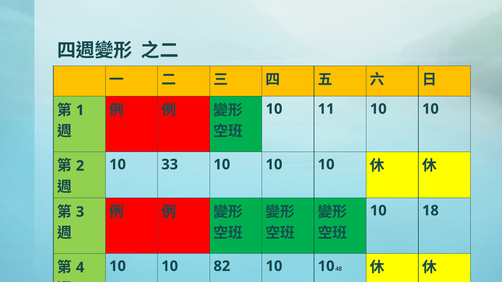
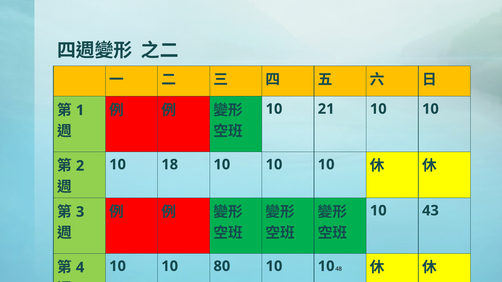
11: 11 -> 21 (326, 109)
33: 33 -> 18 (170, 165)
18: 18 -> 43 (430, 211)
82: 82 -> 80 (222, 267)
